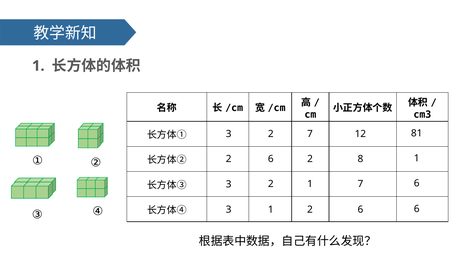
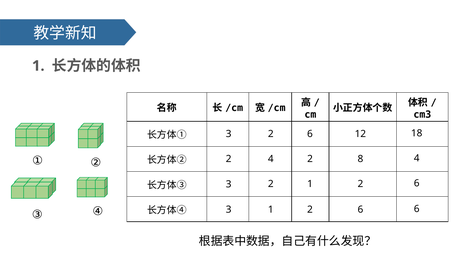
3 2 7: 7 -> 6 (310, 134)
81: 81 -> 18 (417, 133)
2 6: 6 -> 4 (271, 159)
8 1: 1 -> 4 (417, 158)
1 7: 7 -> 2 (360, 184)
